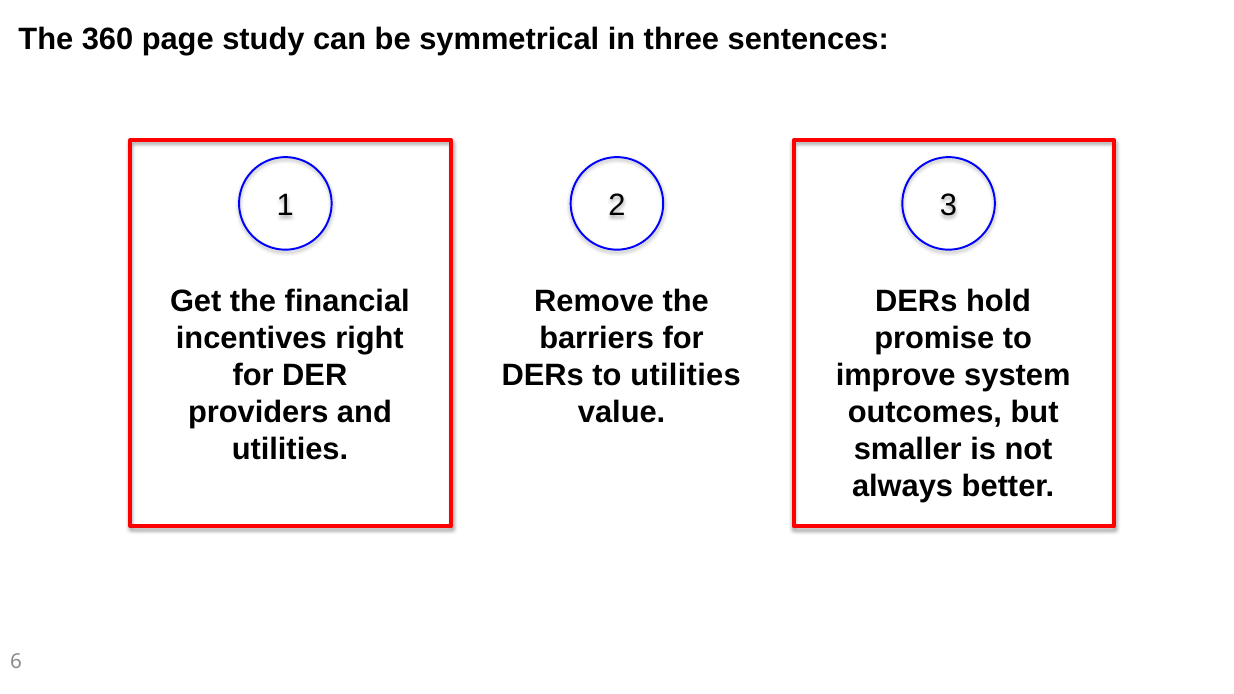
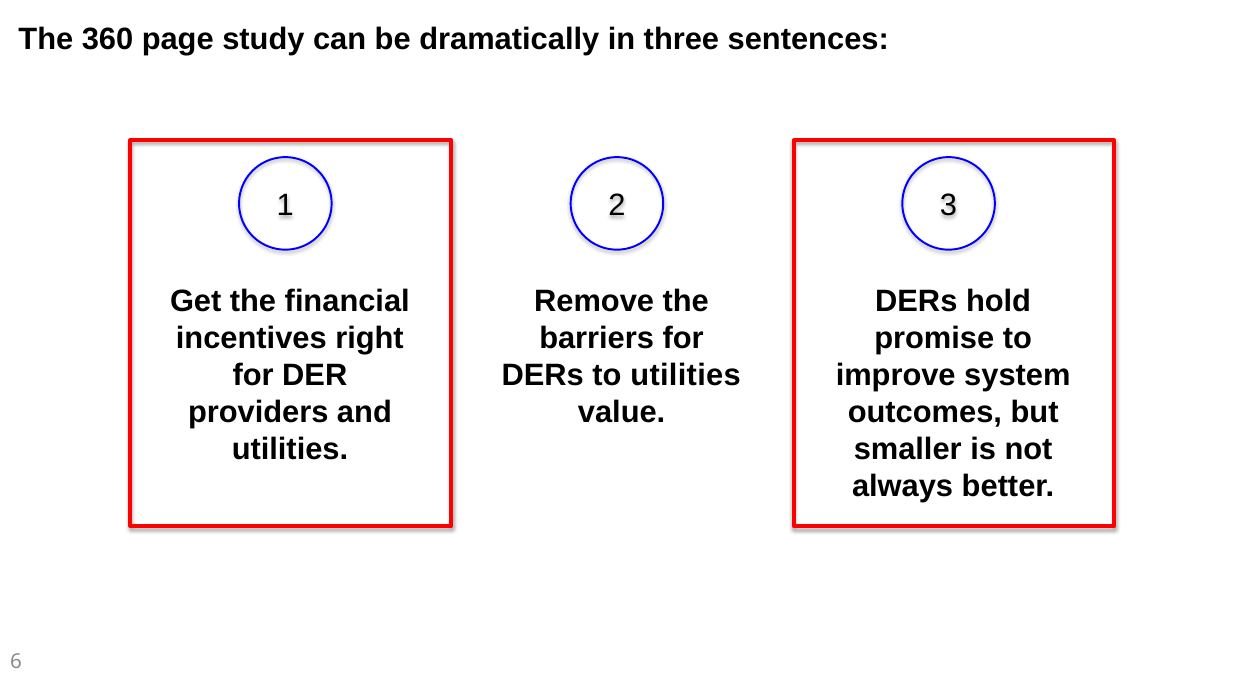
symmetrical: symmetrical -> dramatically (509, 39)
